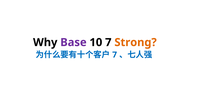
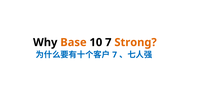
Base colour: purple -> orange (73, 42)
